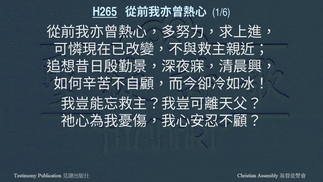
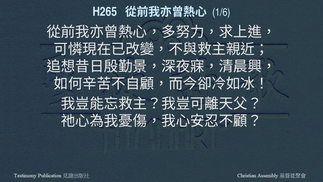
H265 underline: present -> none (105, 12)
